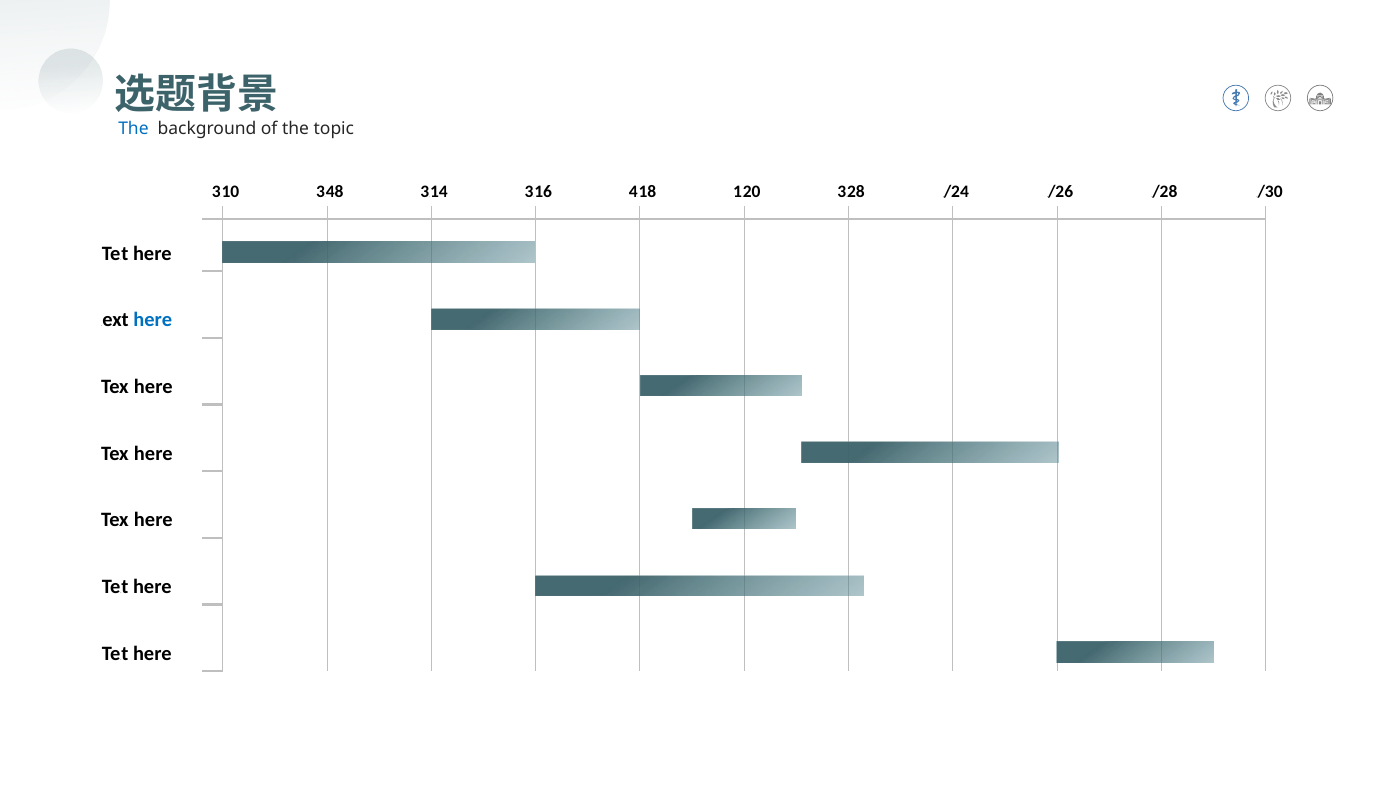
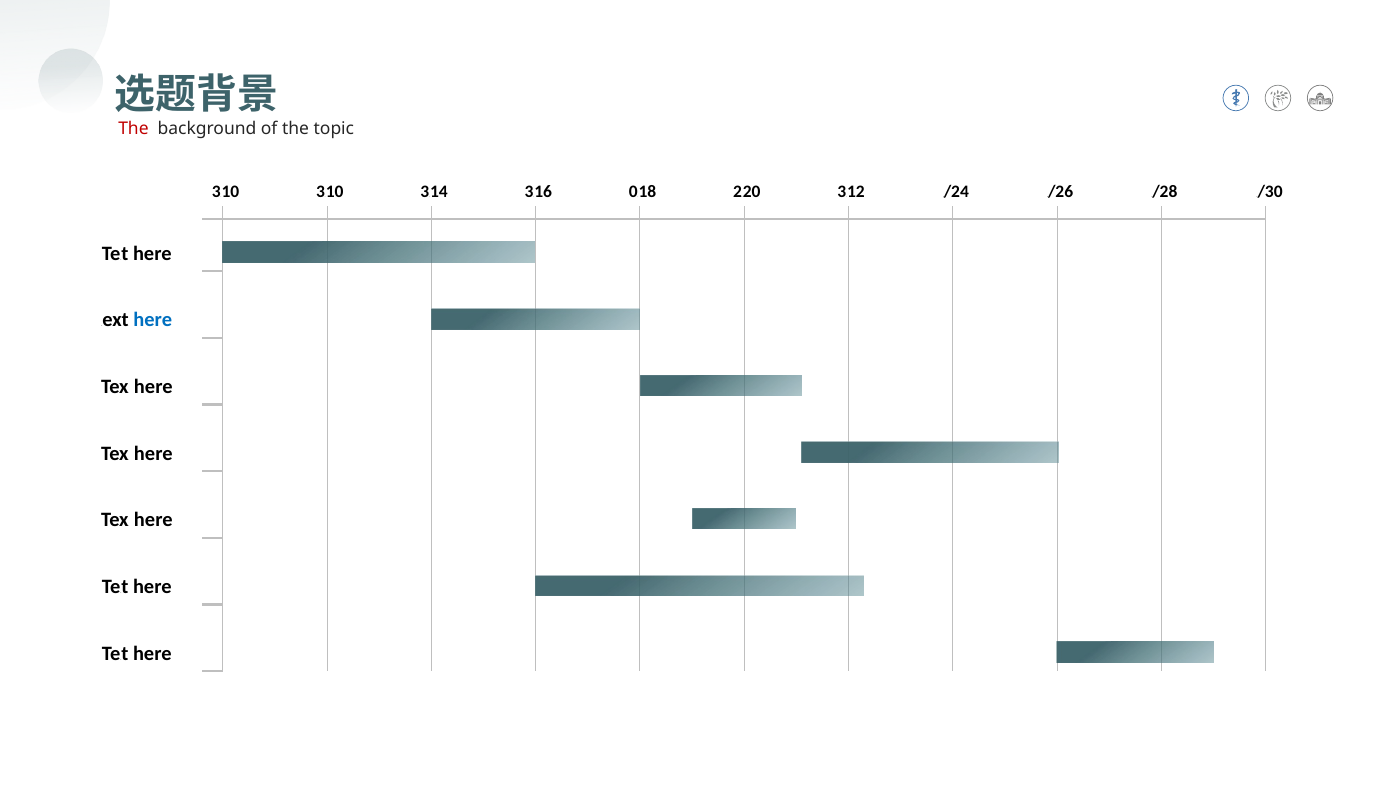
The colour: blue -> red (133, 129)
48: 48 -> 10 (335, 192)
4: 4 -> 0 (633, 192)
1: 1 -> 2 (738, 192)
28: 28 -> 12 (856, 192)
